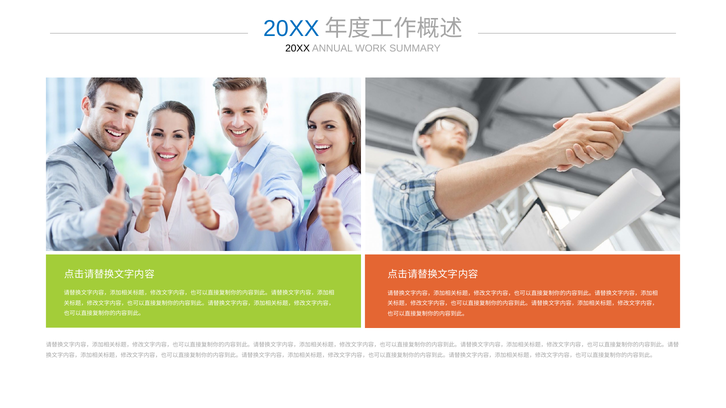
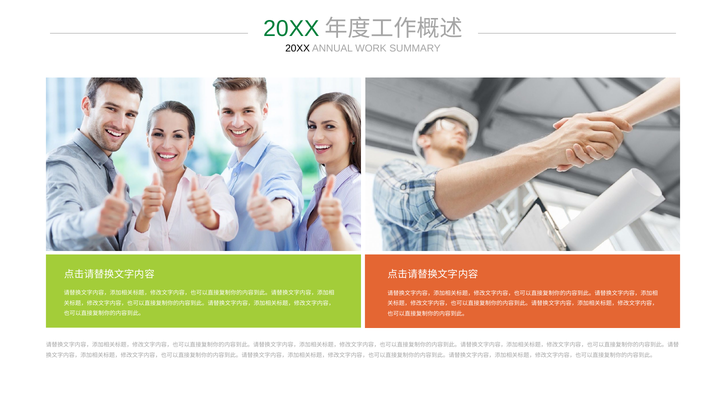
20XX colour: blue -> green (291, 29)
